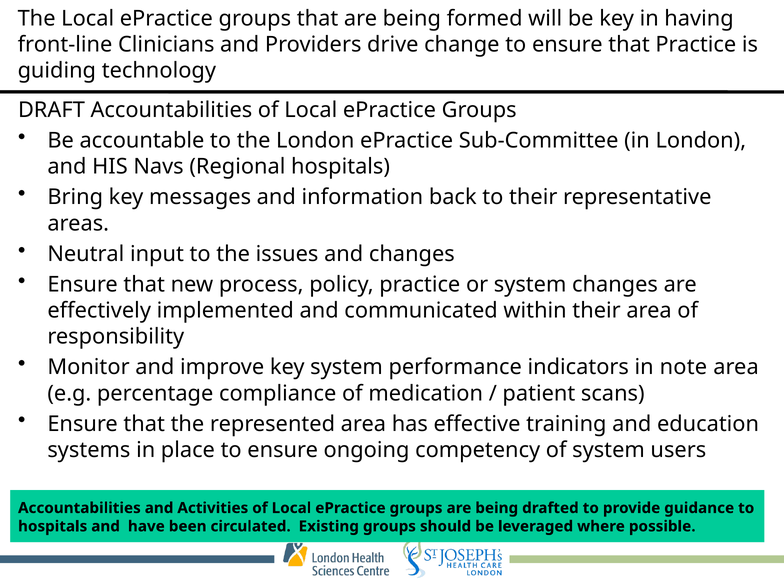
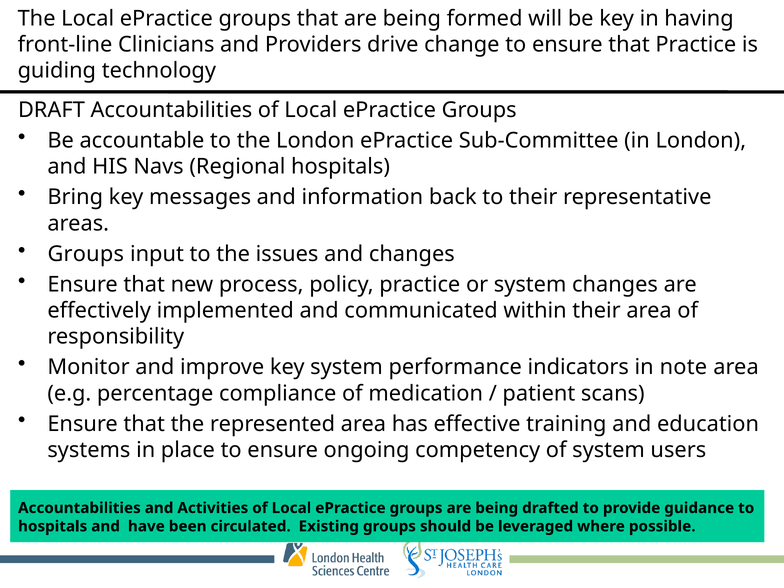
Neutral: Neutral -> Groups (86, 254)
